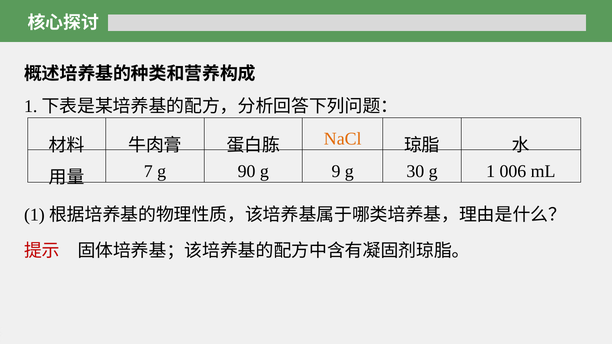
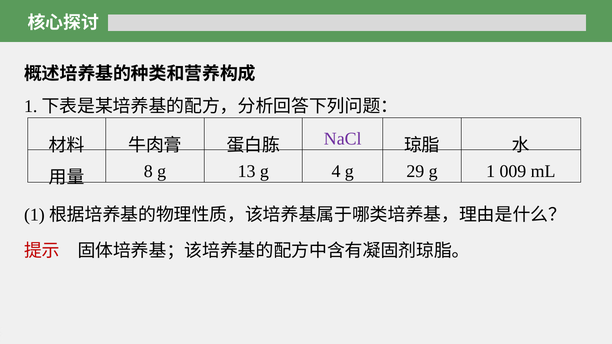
NaCl colour: orange -> purple (343, 139)
7: 7 -> 8 (148, 171)
90: 90 -> 13 (247, 171)
9: 9 -> 4 (336, 171)
30: 30 -> 29 (415, 171)
006: 006 -> 009 (513, 171)
